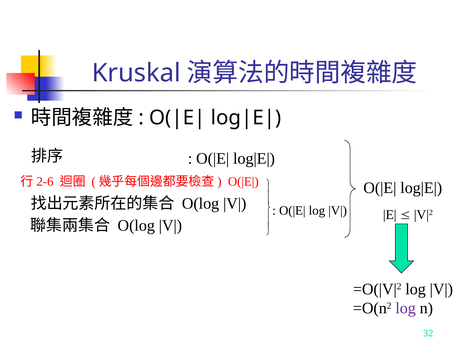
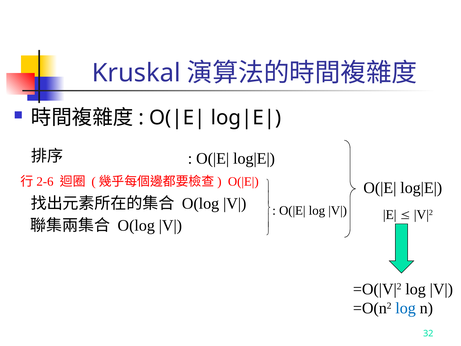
log colour: purple -> blue (406, 308)
